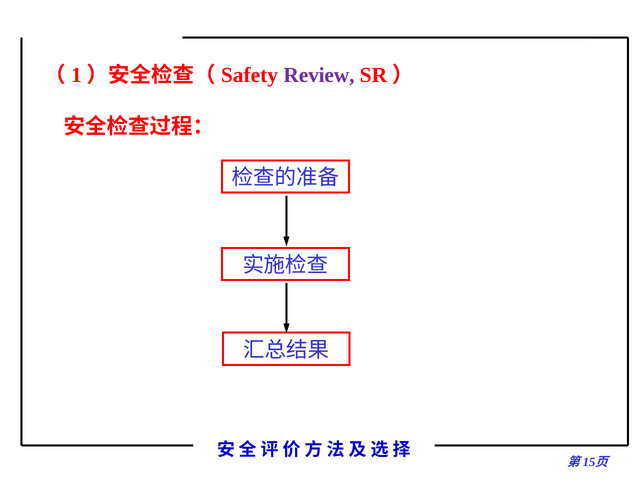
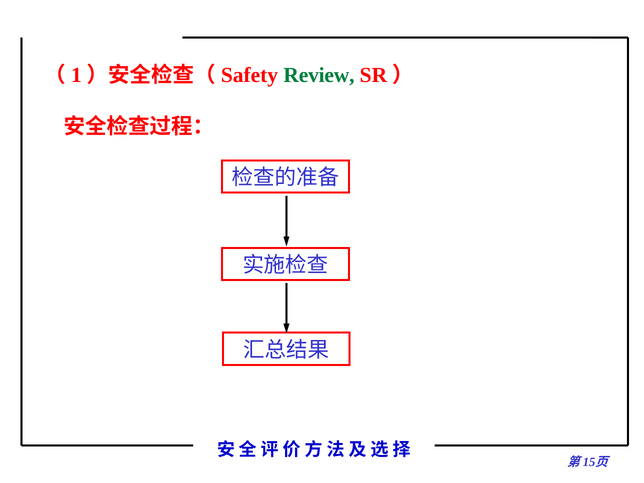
Review colour: purple -> green (319, 75)
